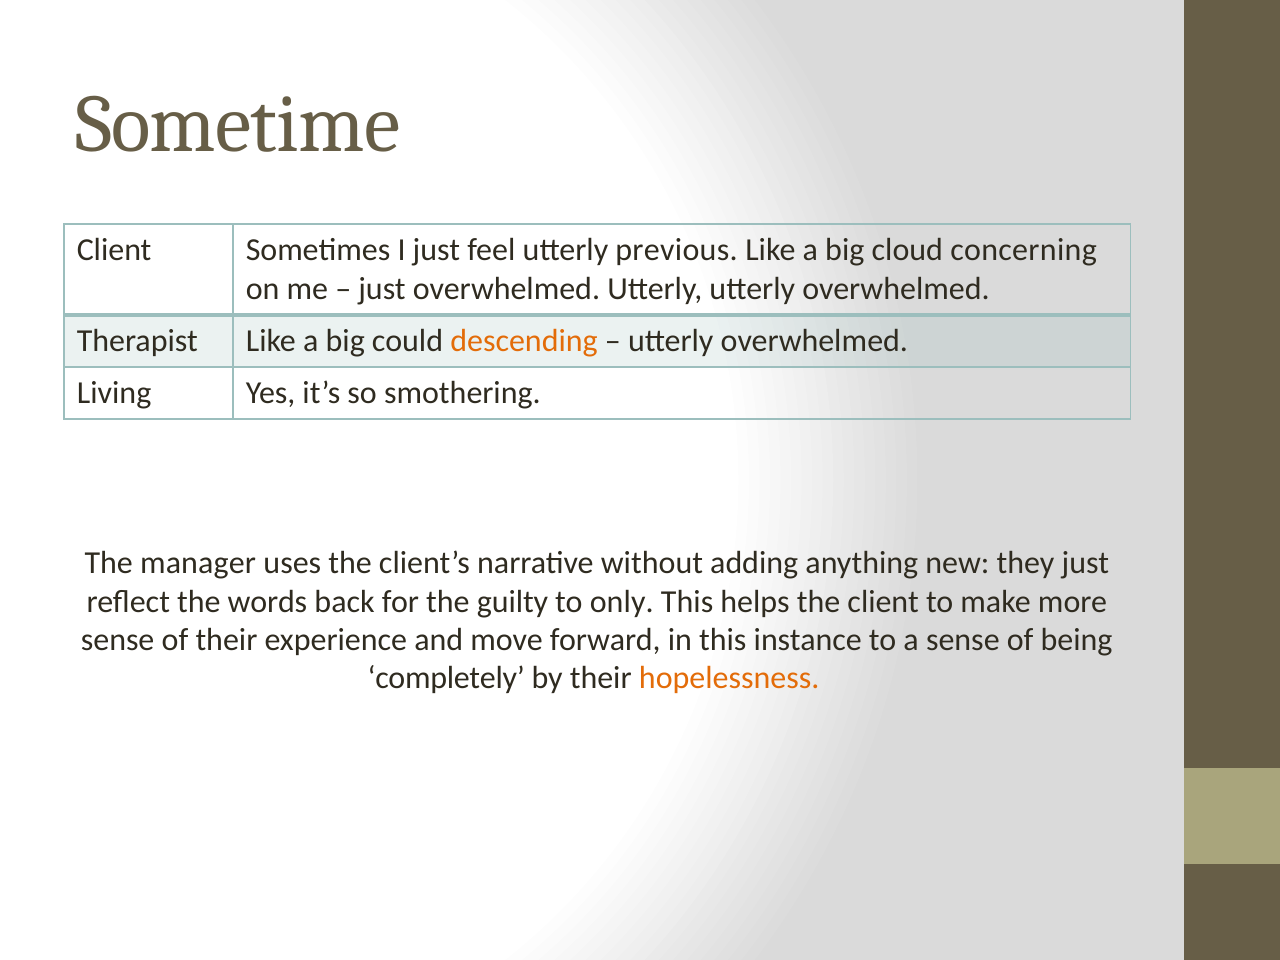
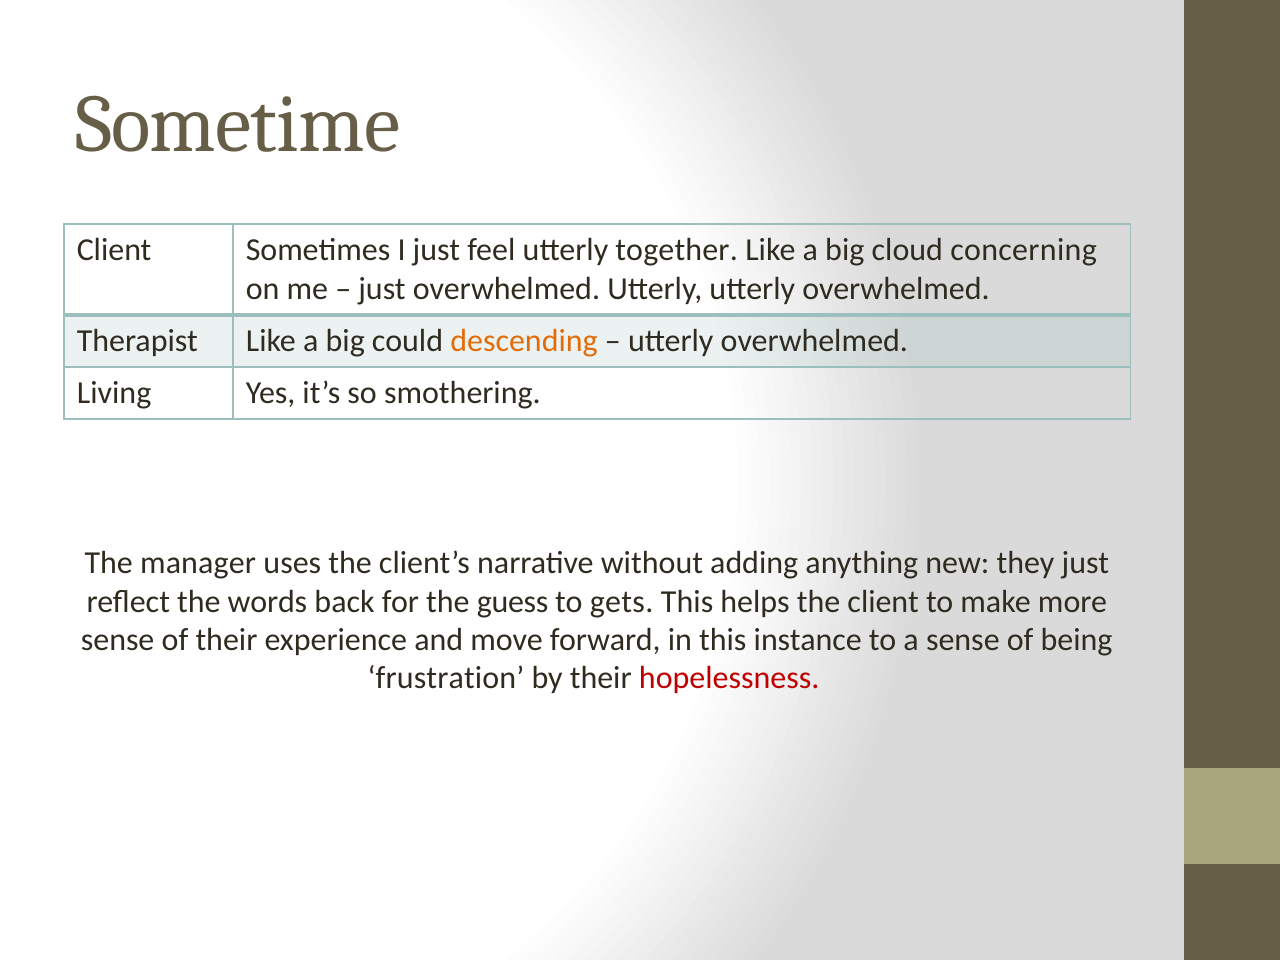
previous: previous -> together (677, 250)
guilty: guilty -> guess (513, 602)
only: only -> gets (622, 602)
completely: completely -> frustration (446, 678)
hopelessness colour: orange -> red (729, 678)
